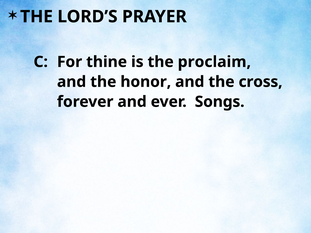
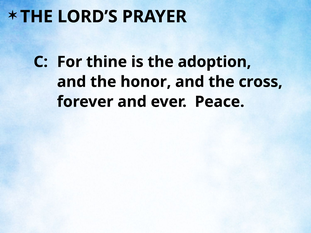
proclaim: proclaim -> adoption (214, 62)
Songs: Songs -> Peace (220, 102)
